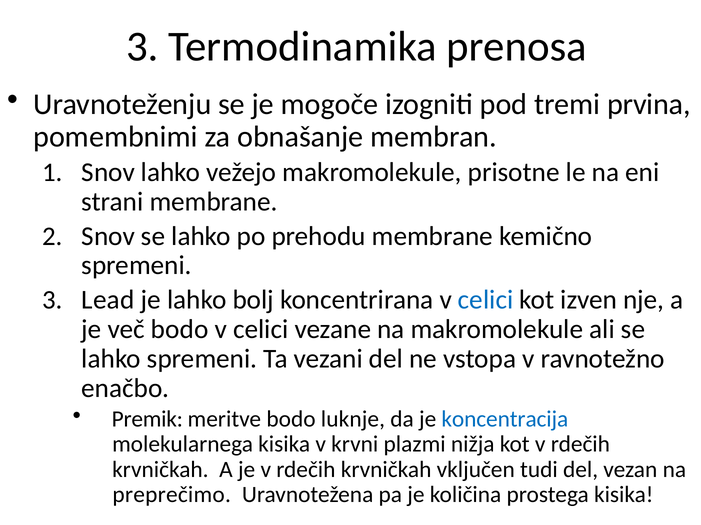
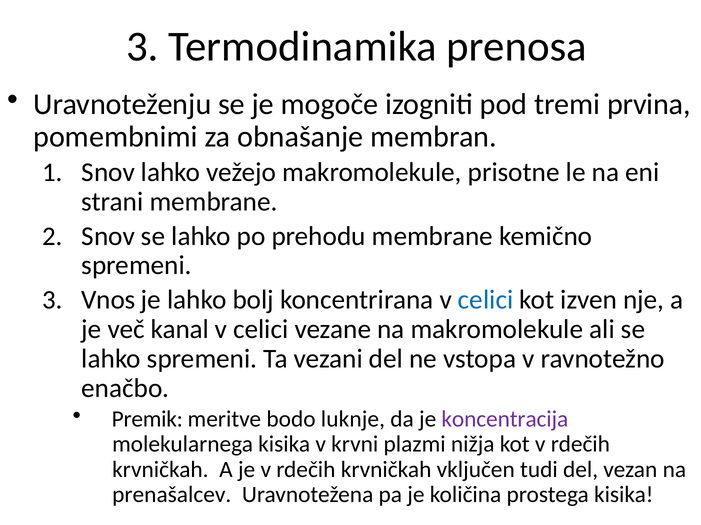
Lead: Lead -> Vnos (108, 300)
več bodo: bodo -> kanal (180, 330)
koncentracija colour: blue -> purple (505, 420)
preprečimo: preprečimo -> prenašalcev (172, 495)
